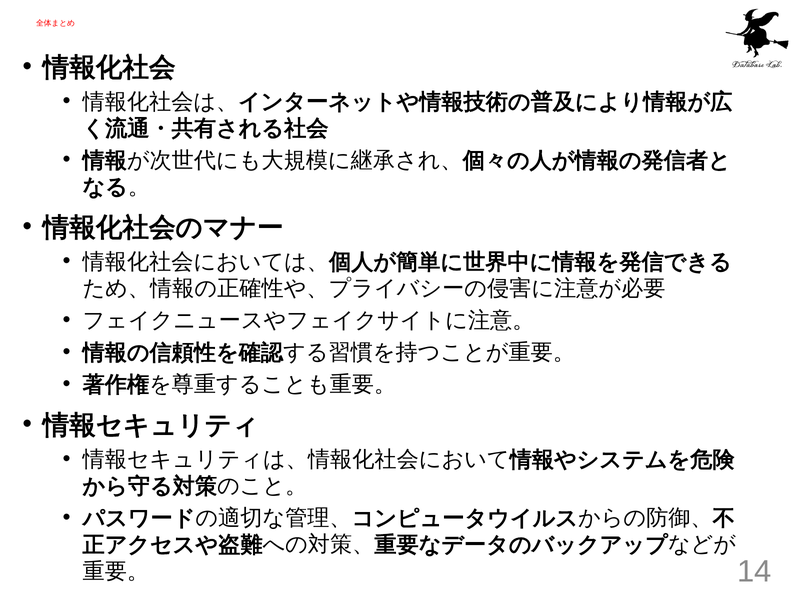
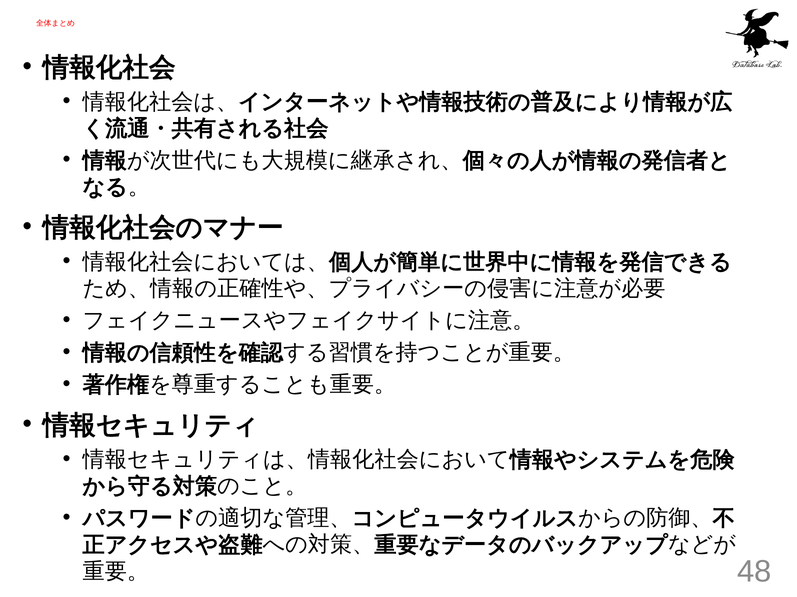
14: 14 -> 48 (754, 572)
